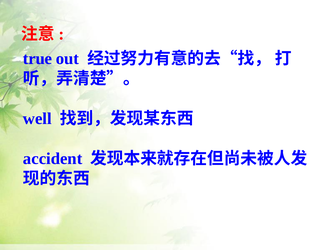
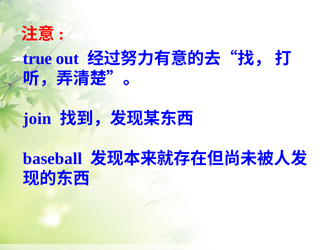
well: well -> join (37, 119)
accident: accident -> baseball (53, 159)
